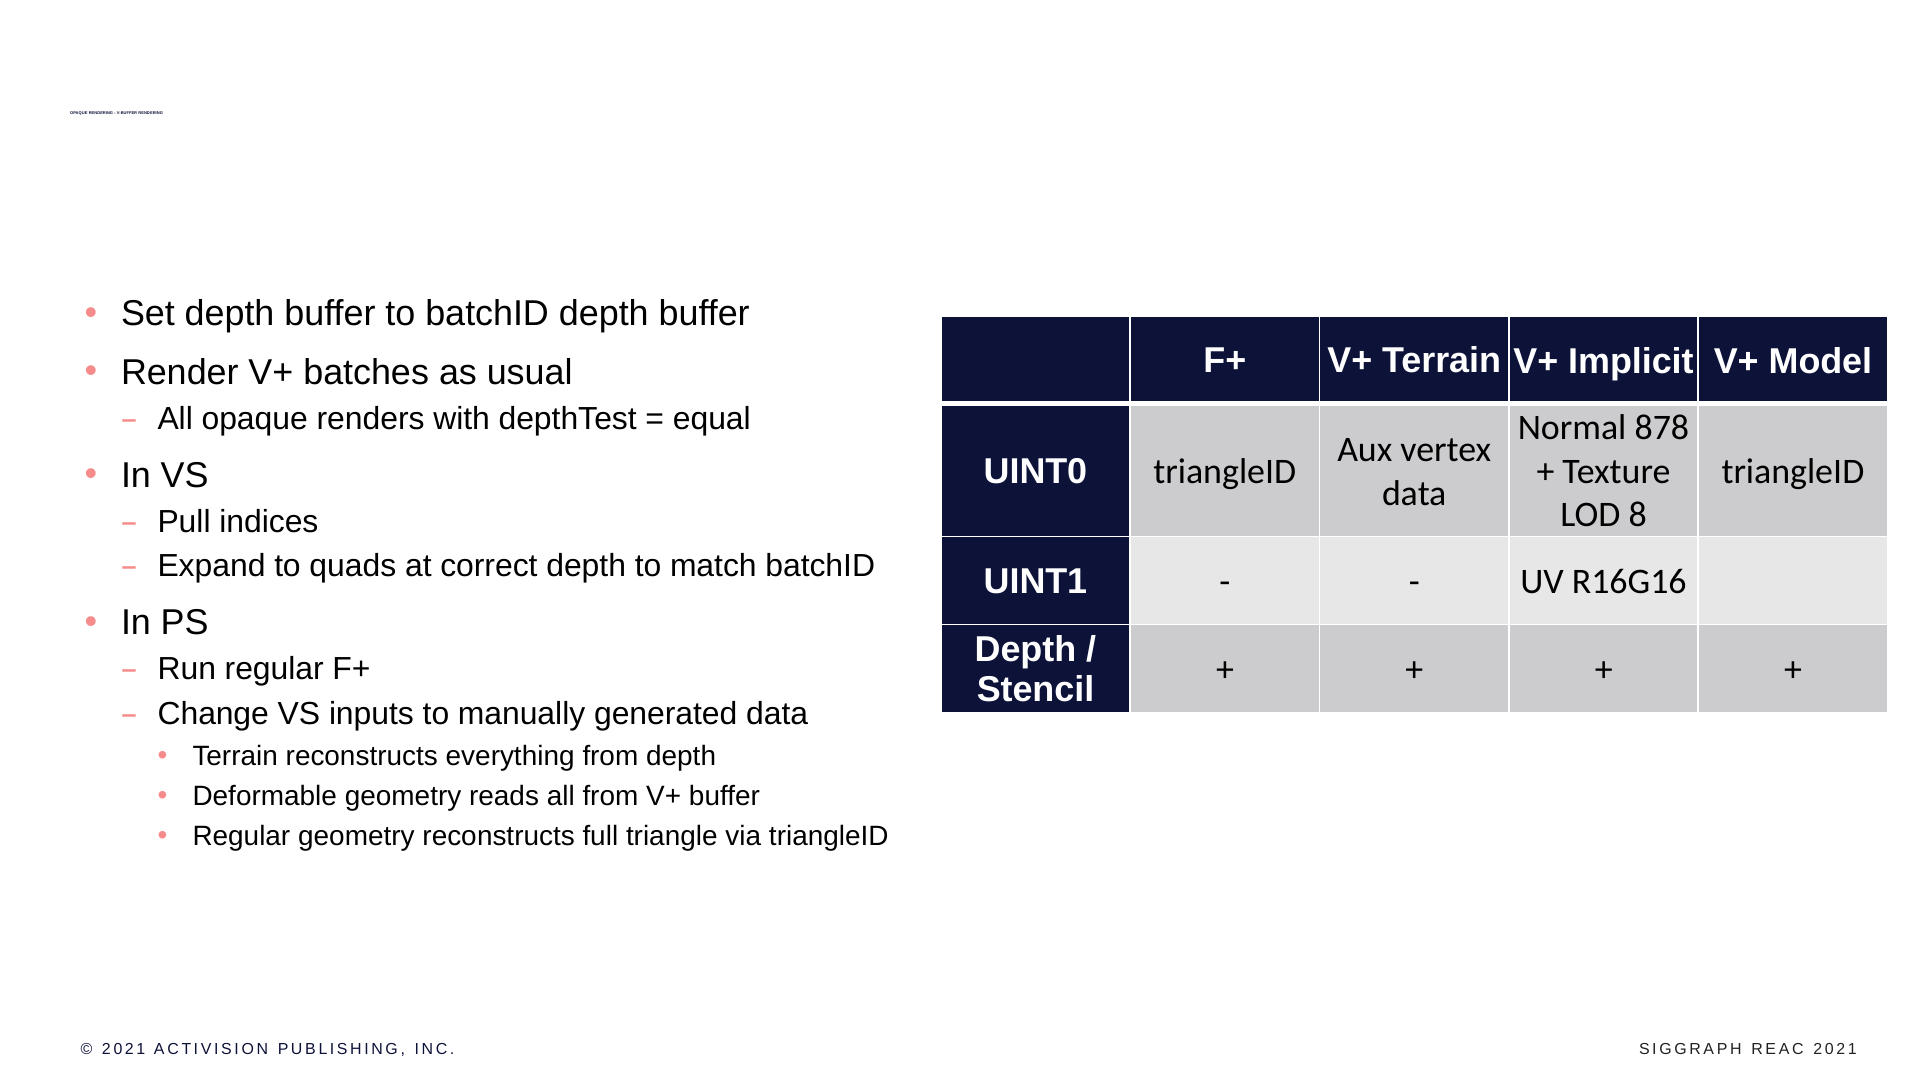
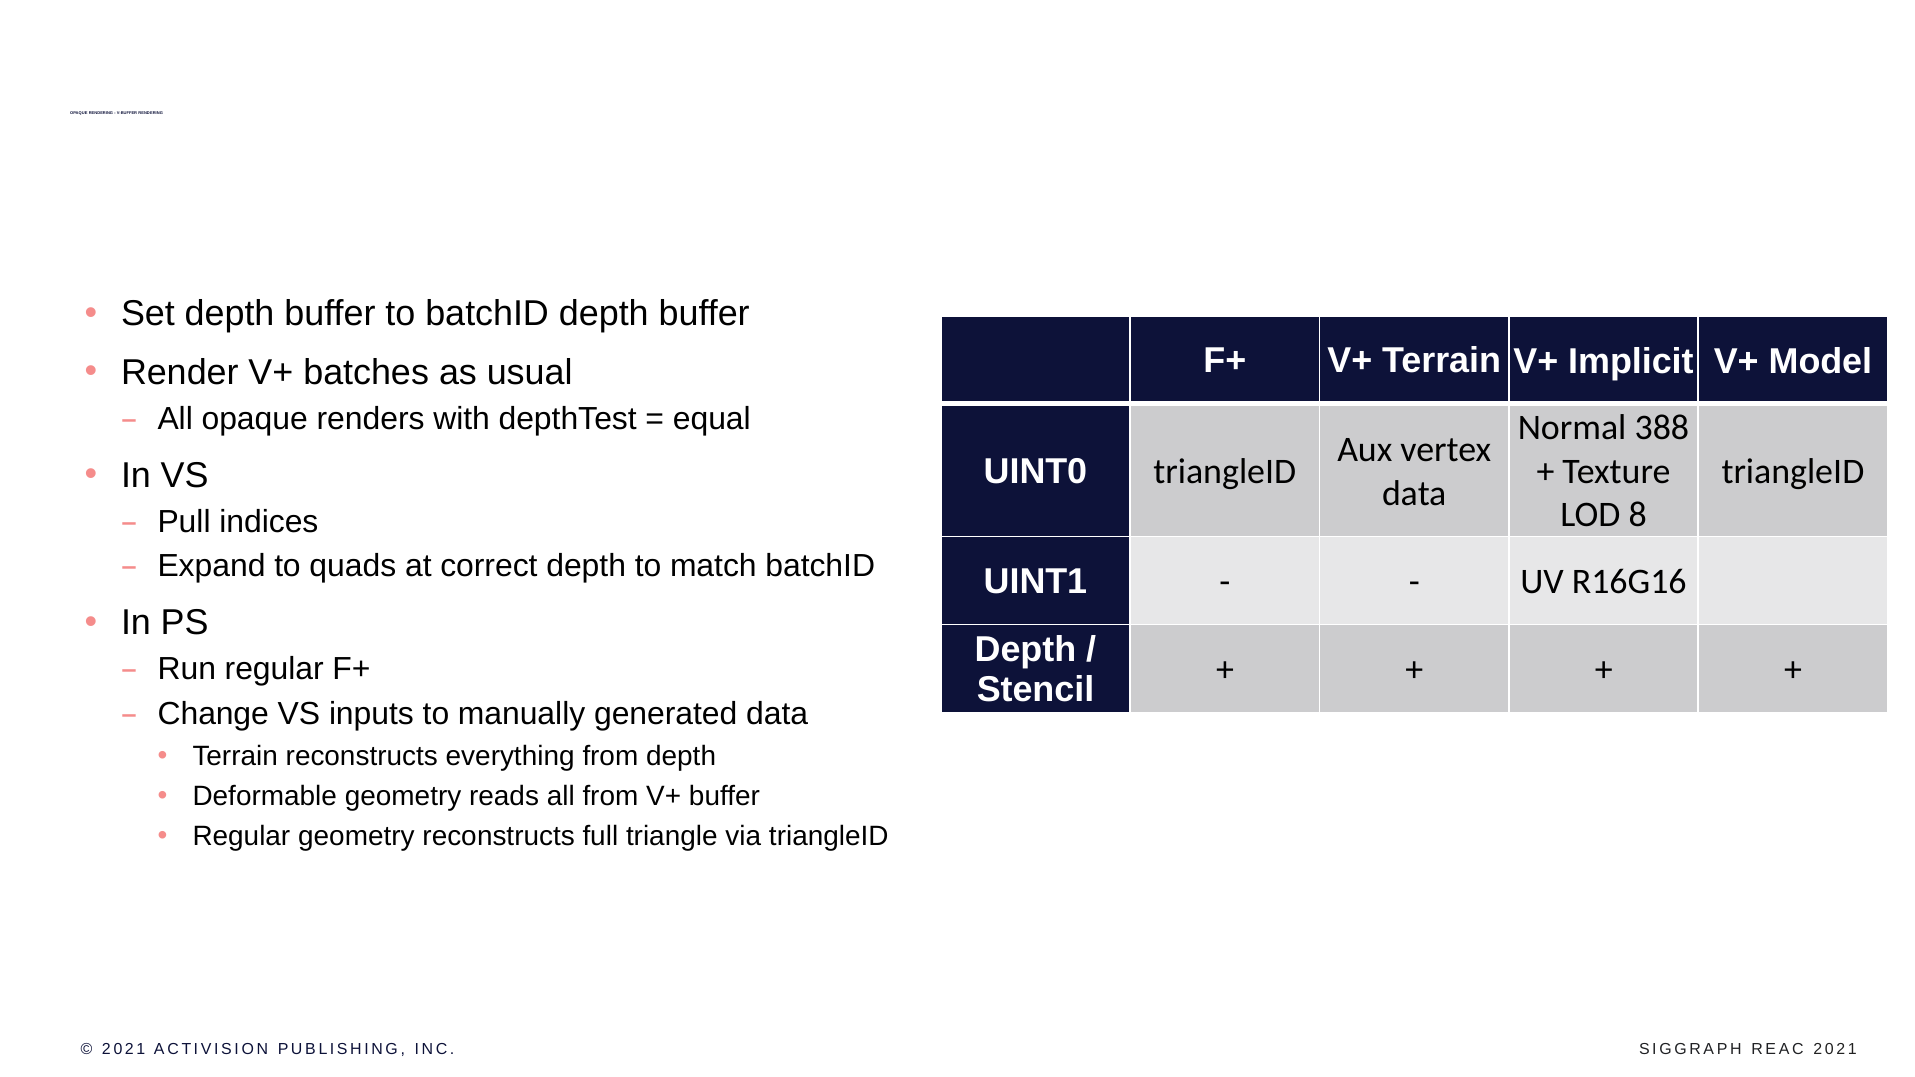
878: 878 -> 388 (1662, 428)
